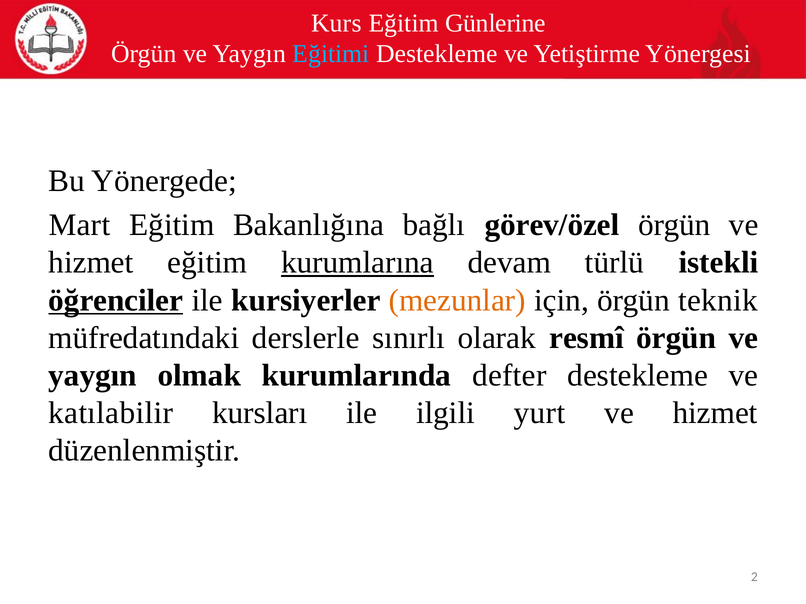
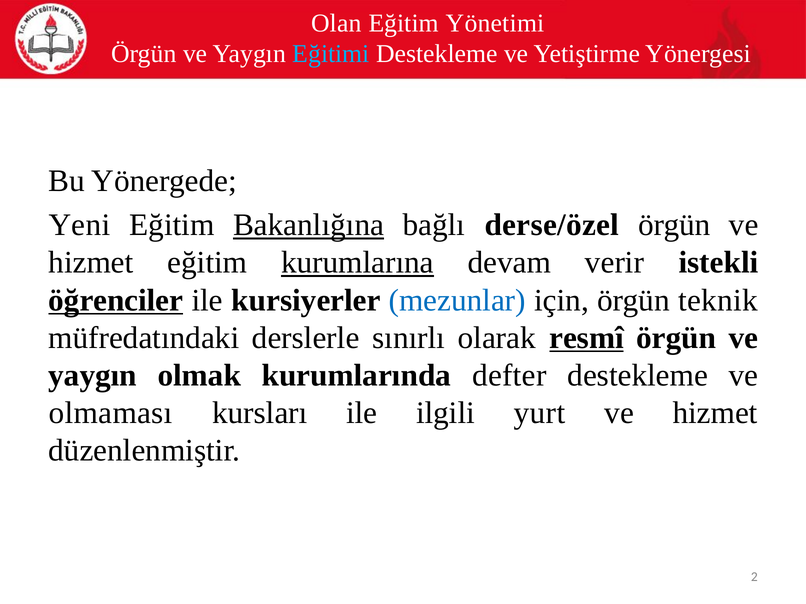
Kurs: Kurs -> Olan (336, 23)
Günlerine: Günlerine -> Yönetimi (495, 23)
Mart: Mart -> Yeni (79, 225)
Bakanlığına underline: none -> present (309, 225)
görev/özel: görev/özel -> derse/özel (552, 225)
türlü: türlü -> verir (615, 263)
mezunlar colour: orange -> blue (457, 300)
resmî underline: none -> present (587, 338)
katılabilir: katılabilir -> olmaması (111, 413)
